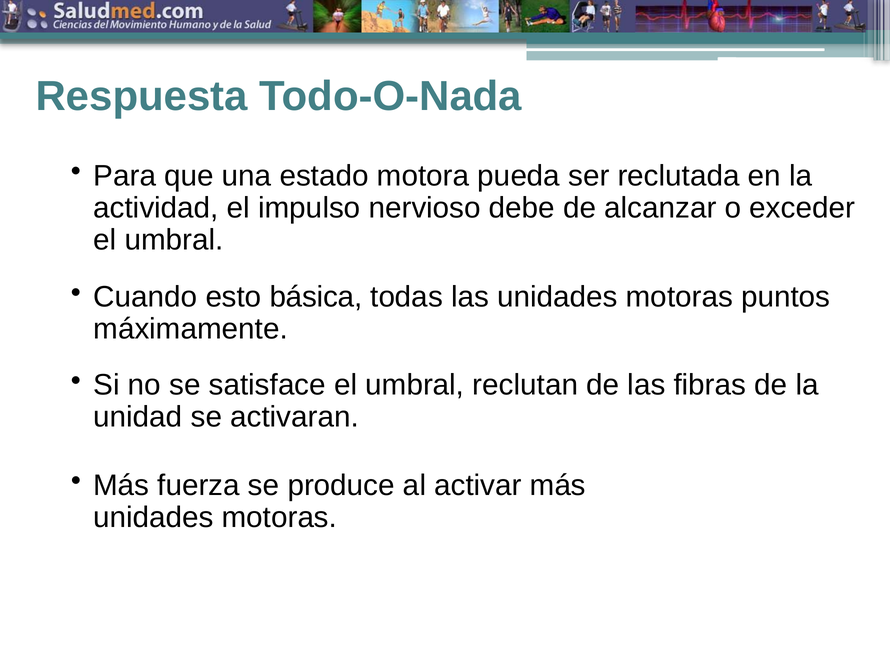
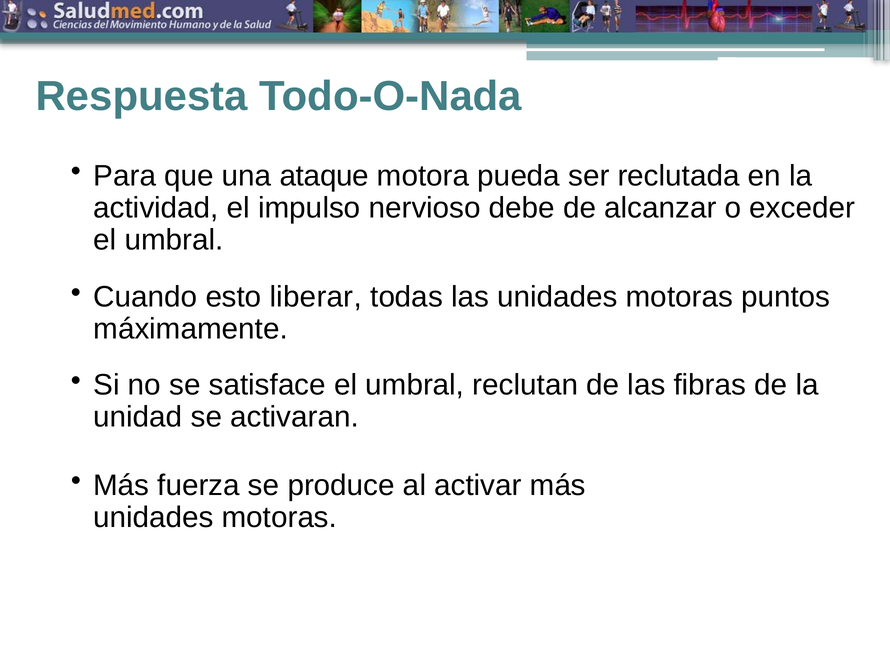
estado: estado -> ataque (324, 176)
básica: básica -> liberar (316, 297)
